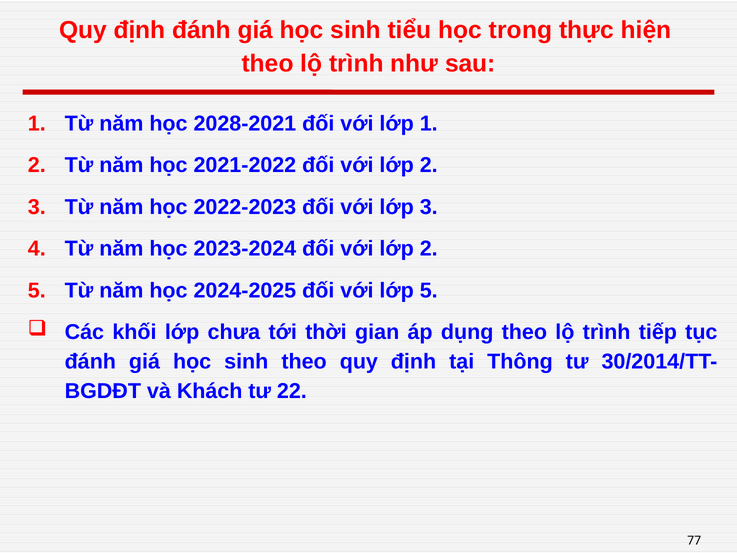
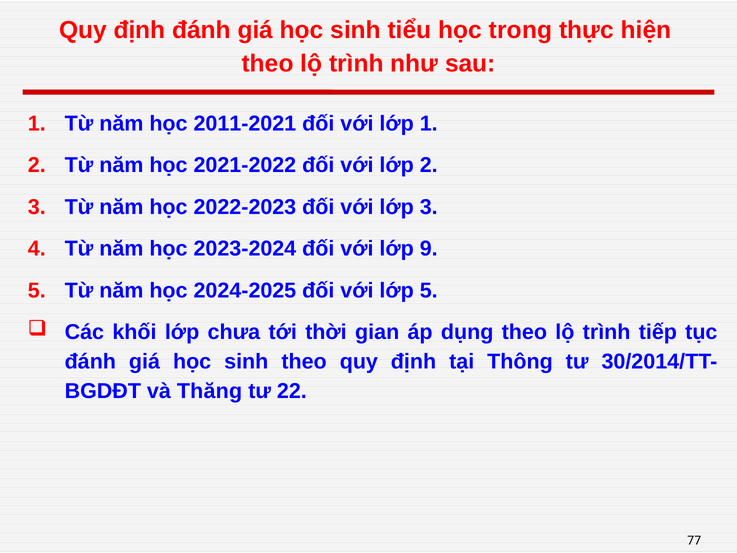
2028-2021: 2028-2021 -> 2011-2021 (245, 124)
2: 2 -> 9 (429, 249)
Khách: Khách -> Thăng (210, 391)
